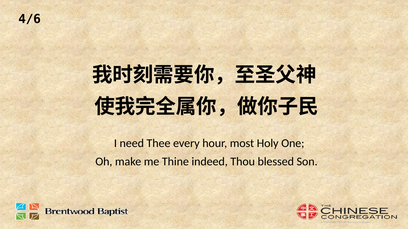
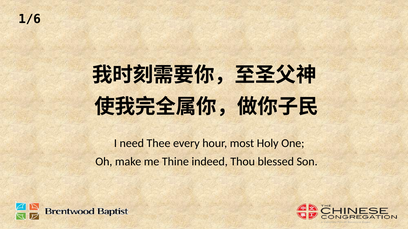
4/6: 4/6 -> 1/6 (30, 19)
